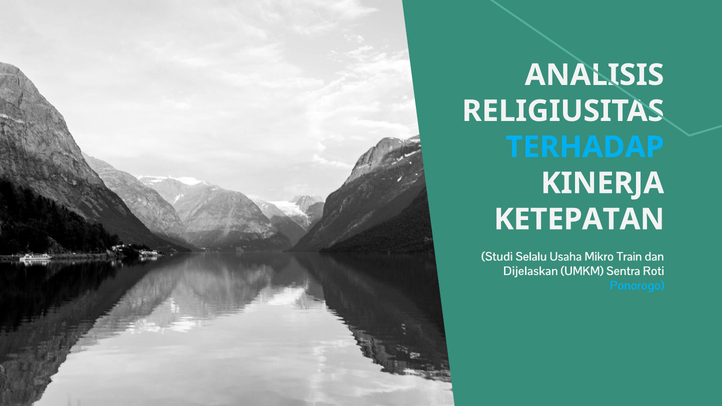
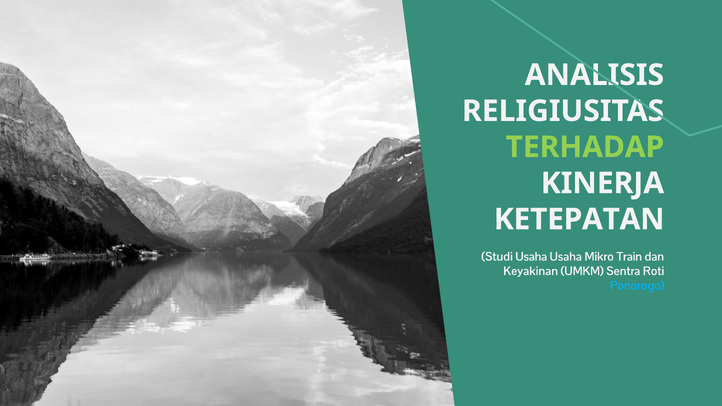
TERHADAP colour: light blue -> light green (585, 147)
Studi Selalu: Selalu -> Usaha (531, 257)
Dijelaskan: Dijelaskan -> Keyakinan (531, 271)
